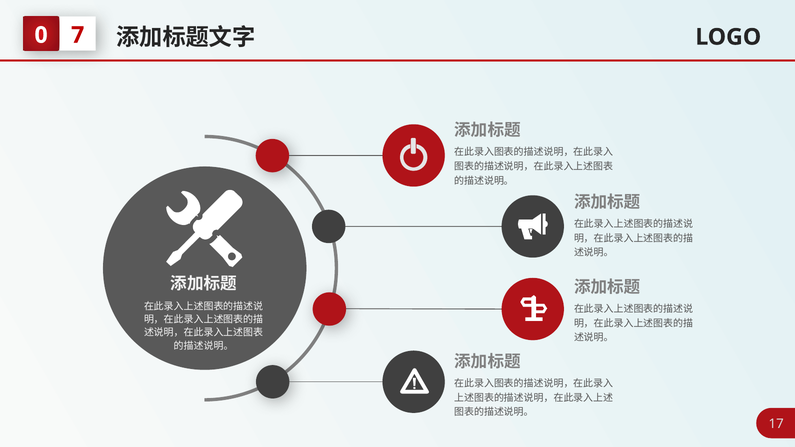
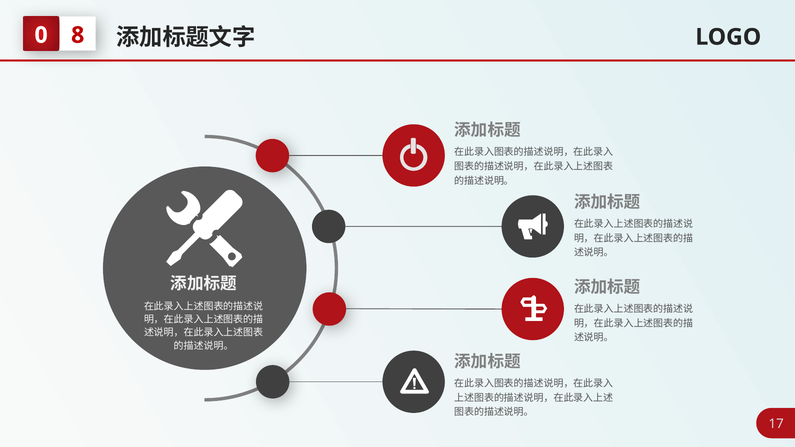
7: 7 -> 8 (78, 35)
